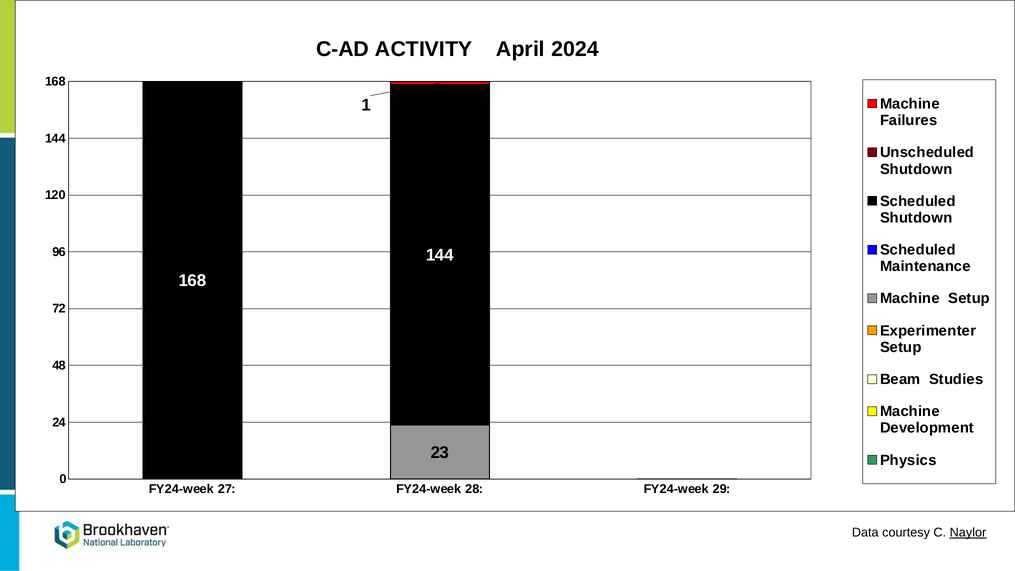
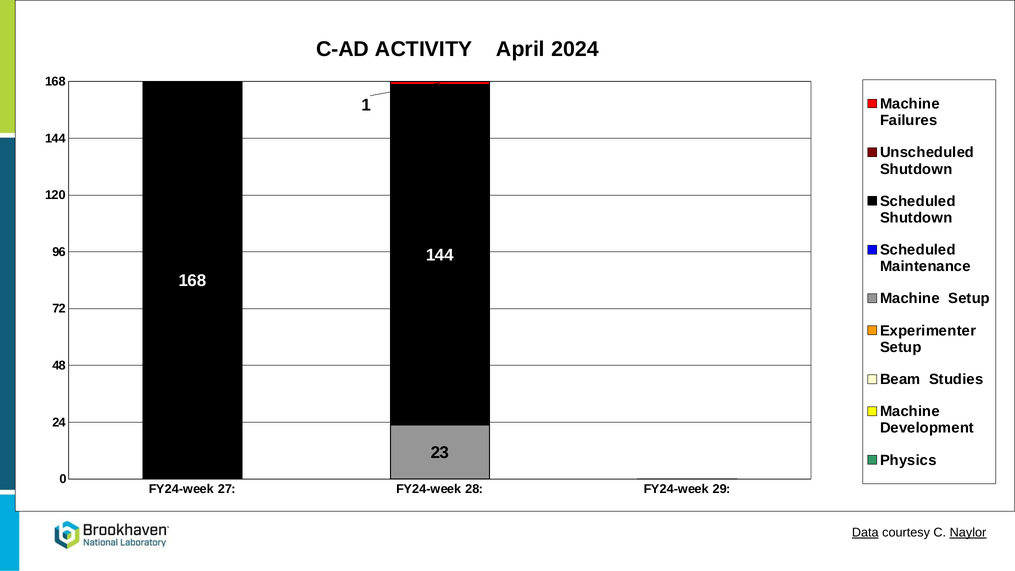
Data underline: none -> present (865, 532)
